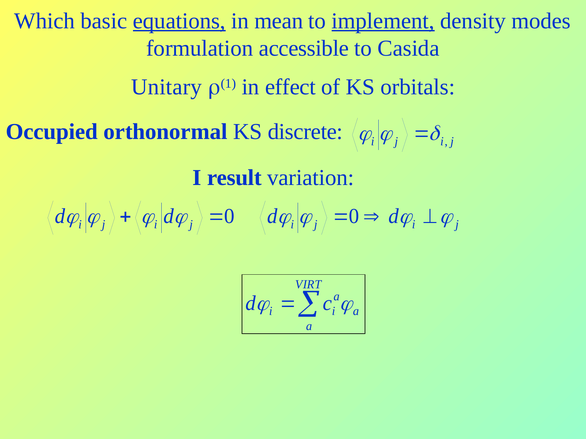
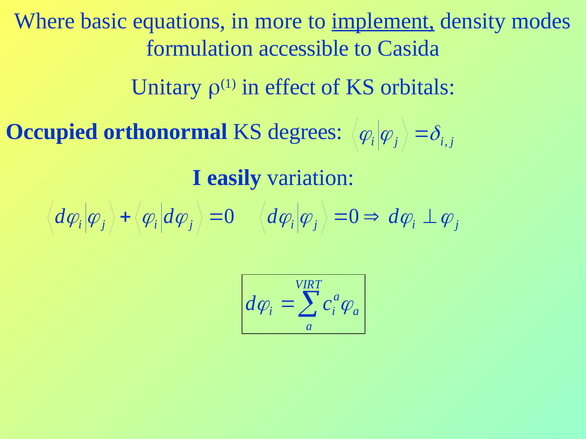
Which: Which -> Where (45, 21)
equations underline: present -> none (179, 21)
mean: mean -> more (279, 21)
discrete: discrete -> degrees (305, 132)
result: result -> easily (234, 178)
